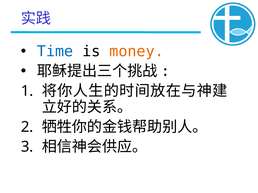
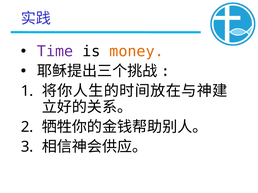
Time colour: blue -> purple (55, 52)
